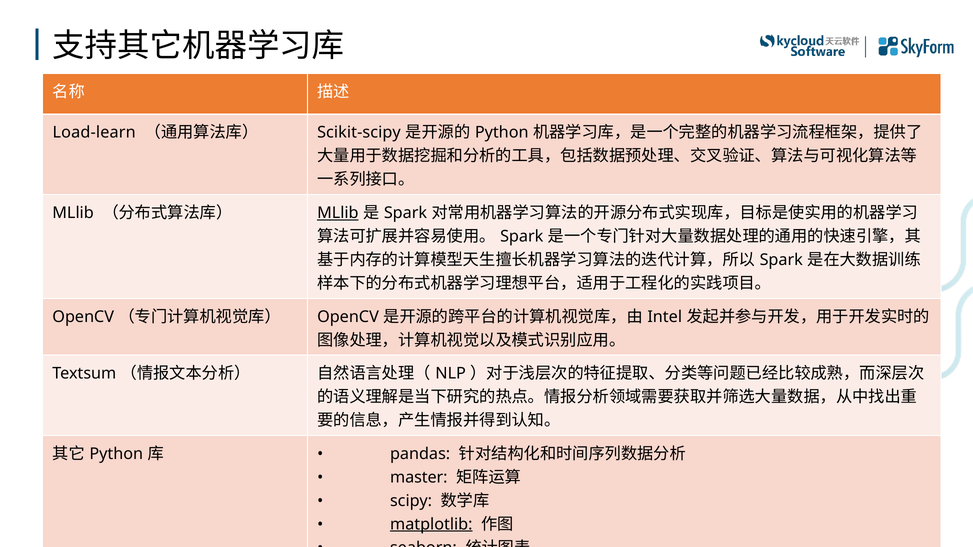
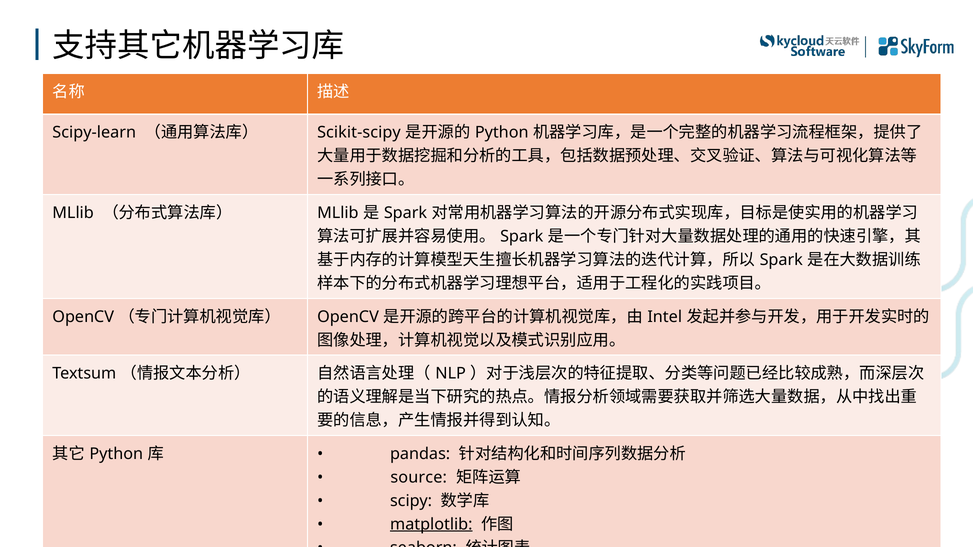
Load-learn: Load-learn -> Scipy-learn (94, 133)
MLlib underline: present -> none (338, 213)
master: master -> source (419, 478)
